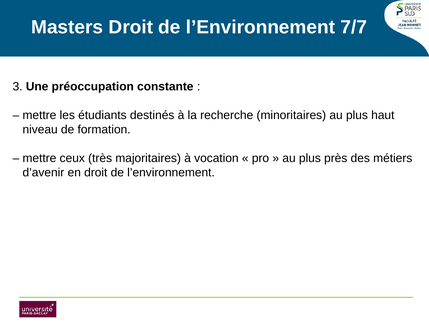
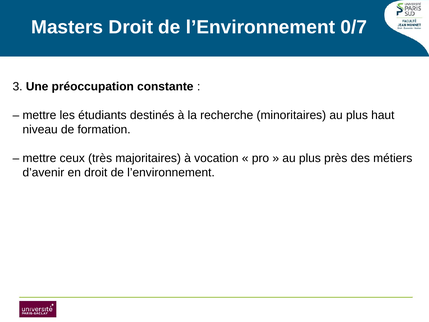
7/7: 7/7 -> 0/7 (354, 27)
